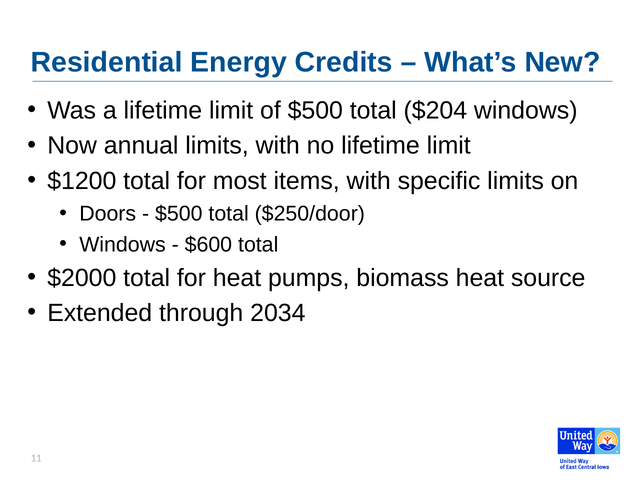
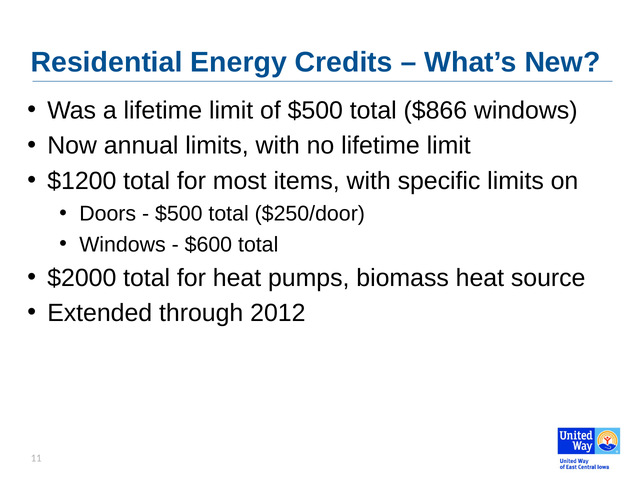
$204: $204 -> $866 (435, 111)
2034: 2034 -> 2012 (278, 313)
